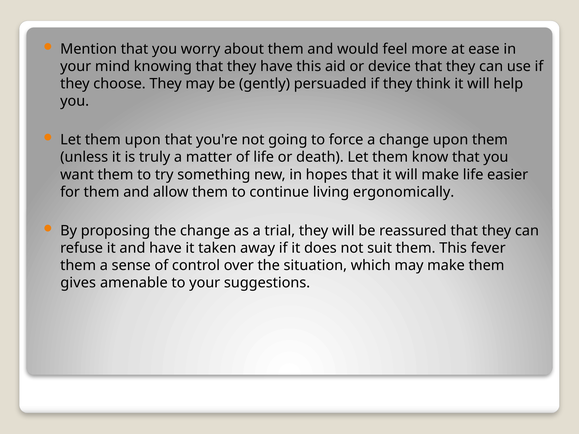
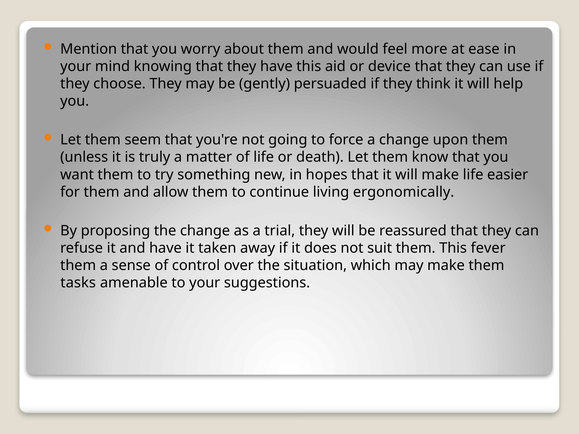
them upon: upon -> seem (143, 140)
gives: gives -> tasks (78, 283)
